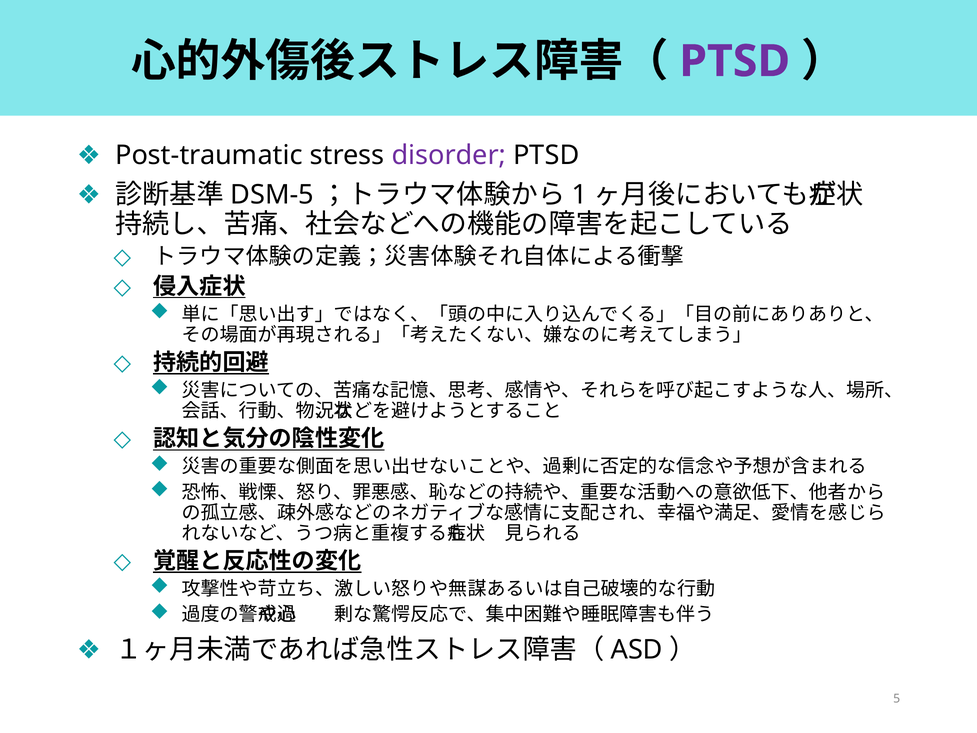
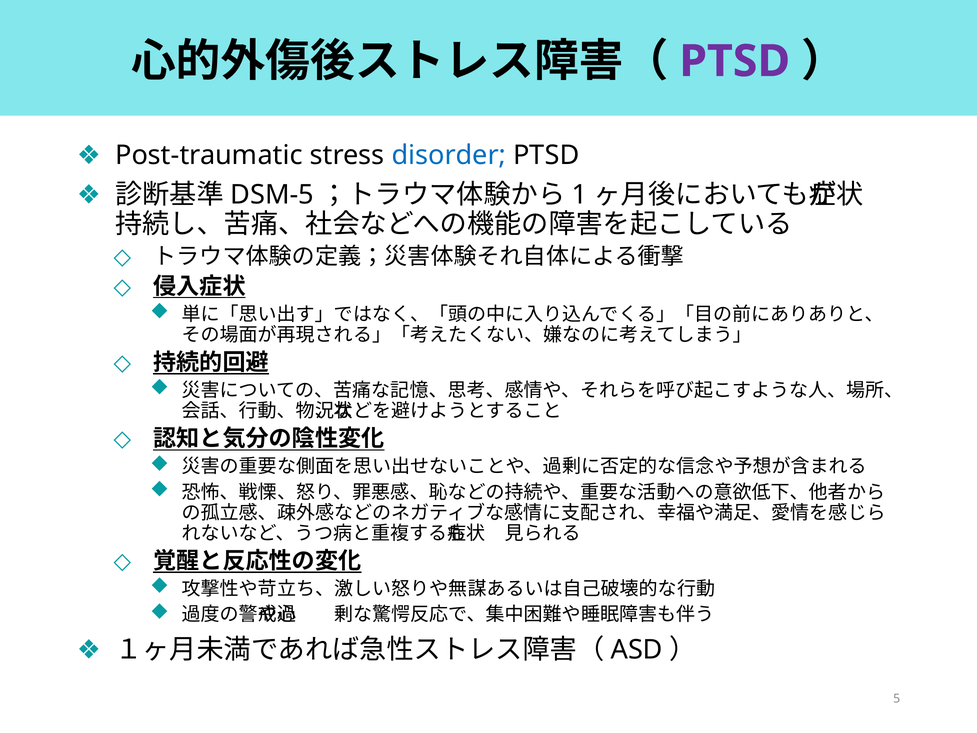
disorder colour: purple -> blue (449, 155)
